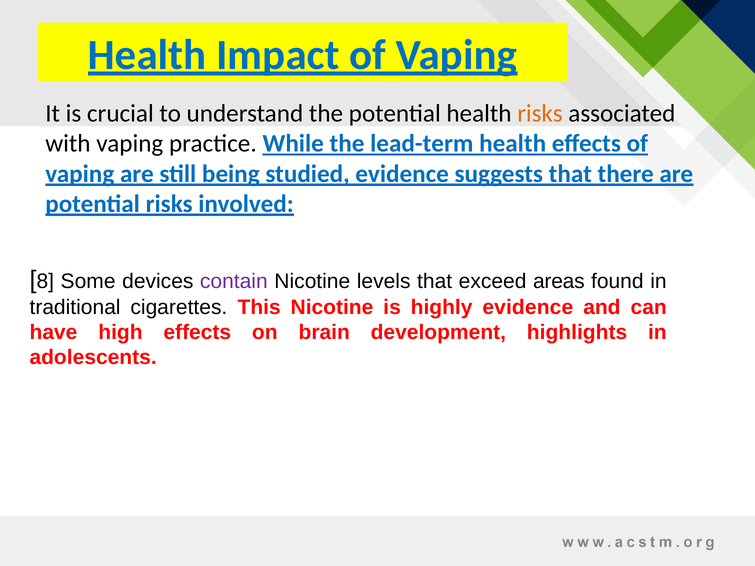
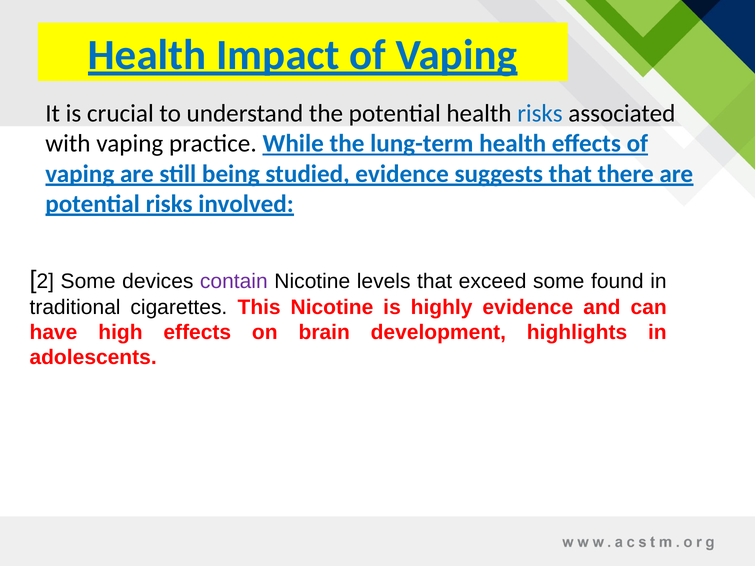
risks colour: orange -> blue (540, 114)
lead-term: lead-term -> lung-term (422, 144)
8: 8 -> 2 (45, 281)
exceed areas: areas -> some (559, 281)
